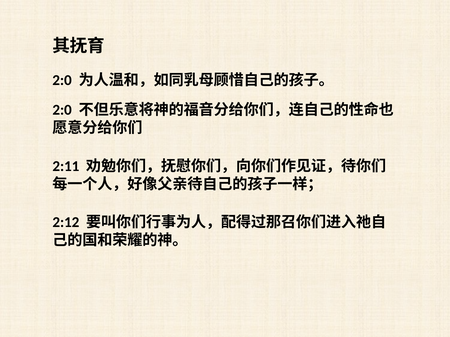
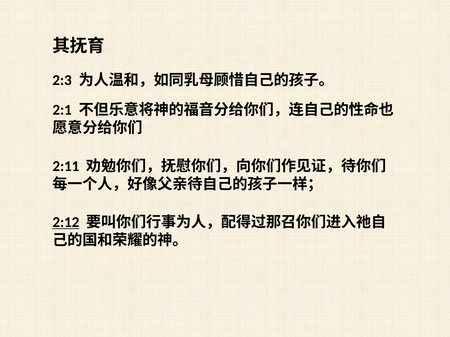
2:0: 2:0 -> 2:3 (62, 80)
2:0: 2:0 -> 2:1 (62, 110)
2:12 underline: none -> present (66, 223)
